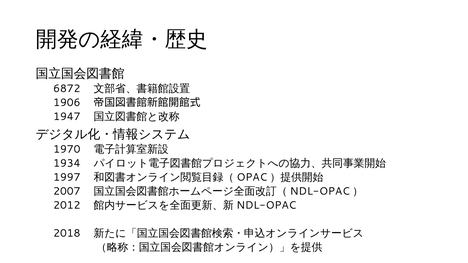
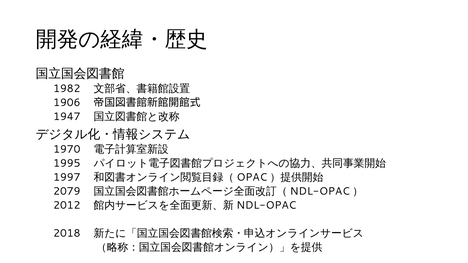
6872: 6872 -> 1982 (67, 89)
1934: 1934 -> 1995 (67, 163)
2007: 2007 -> 2079 (67, 191)
